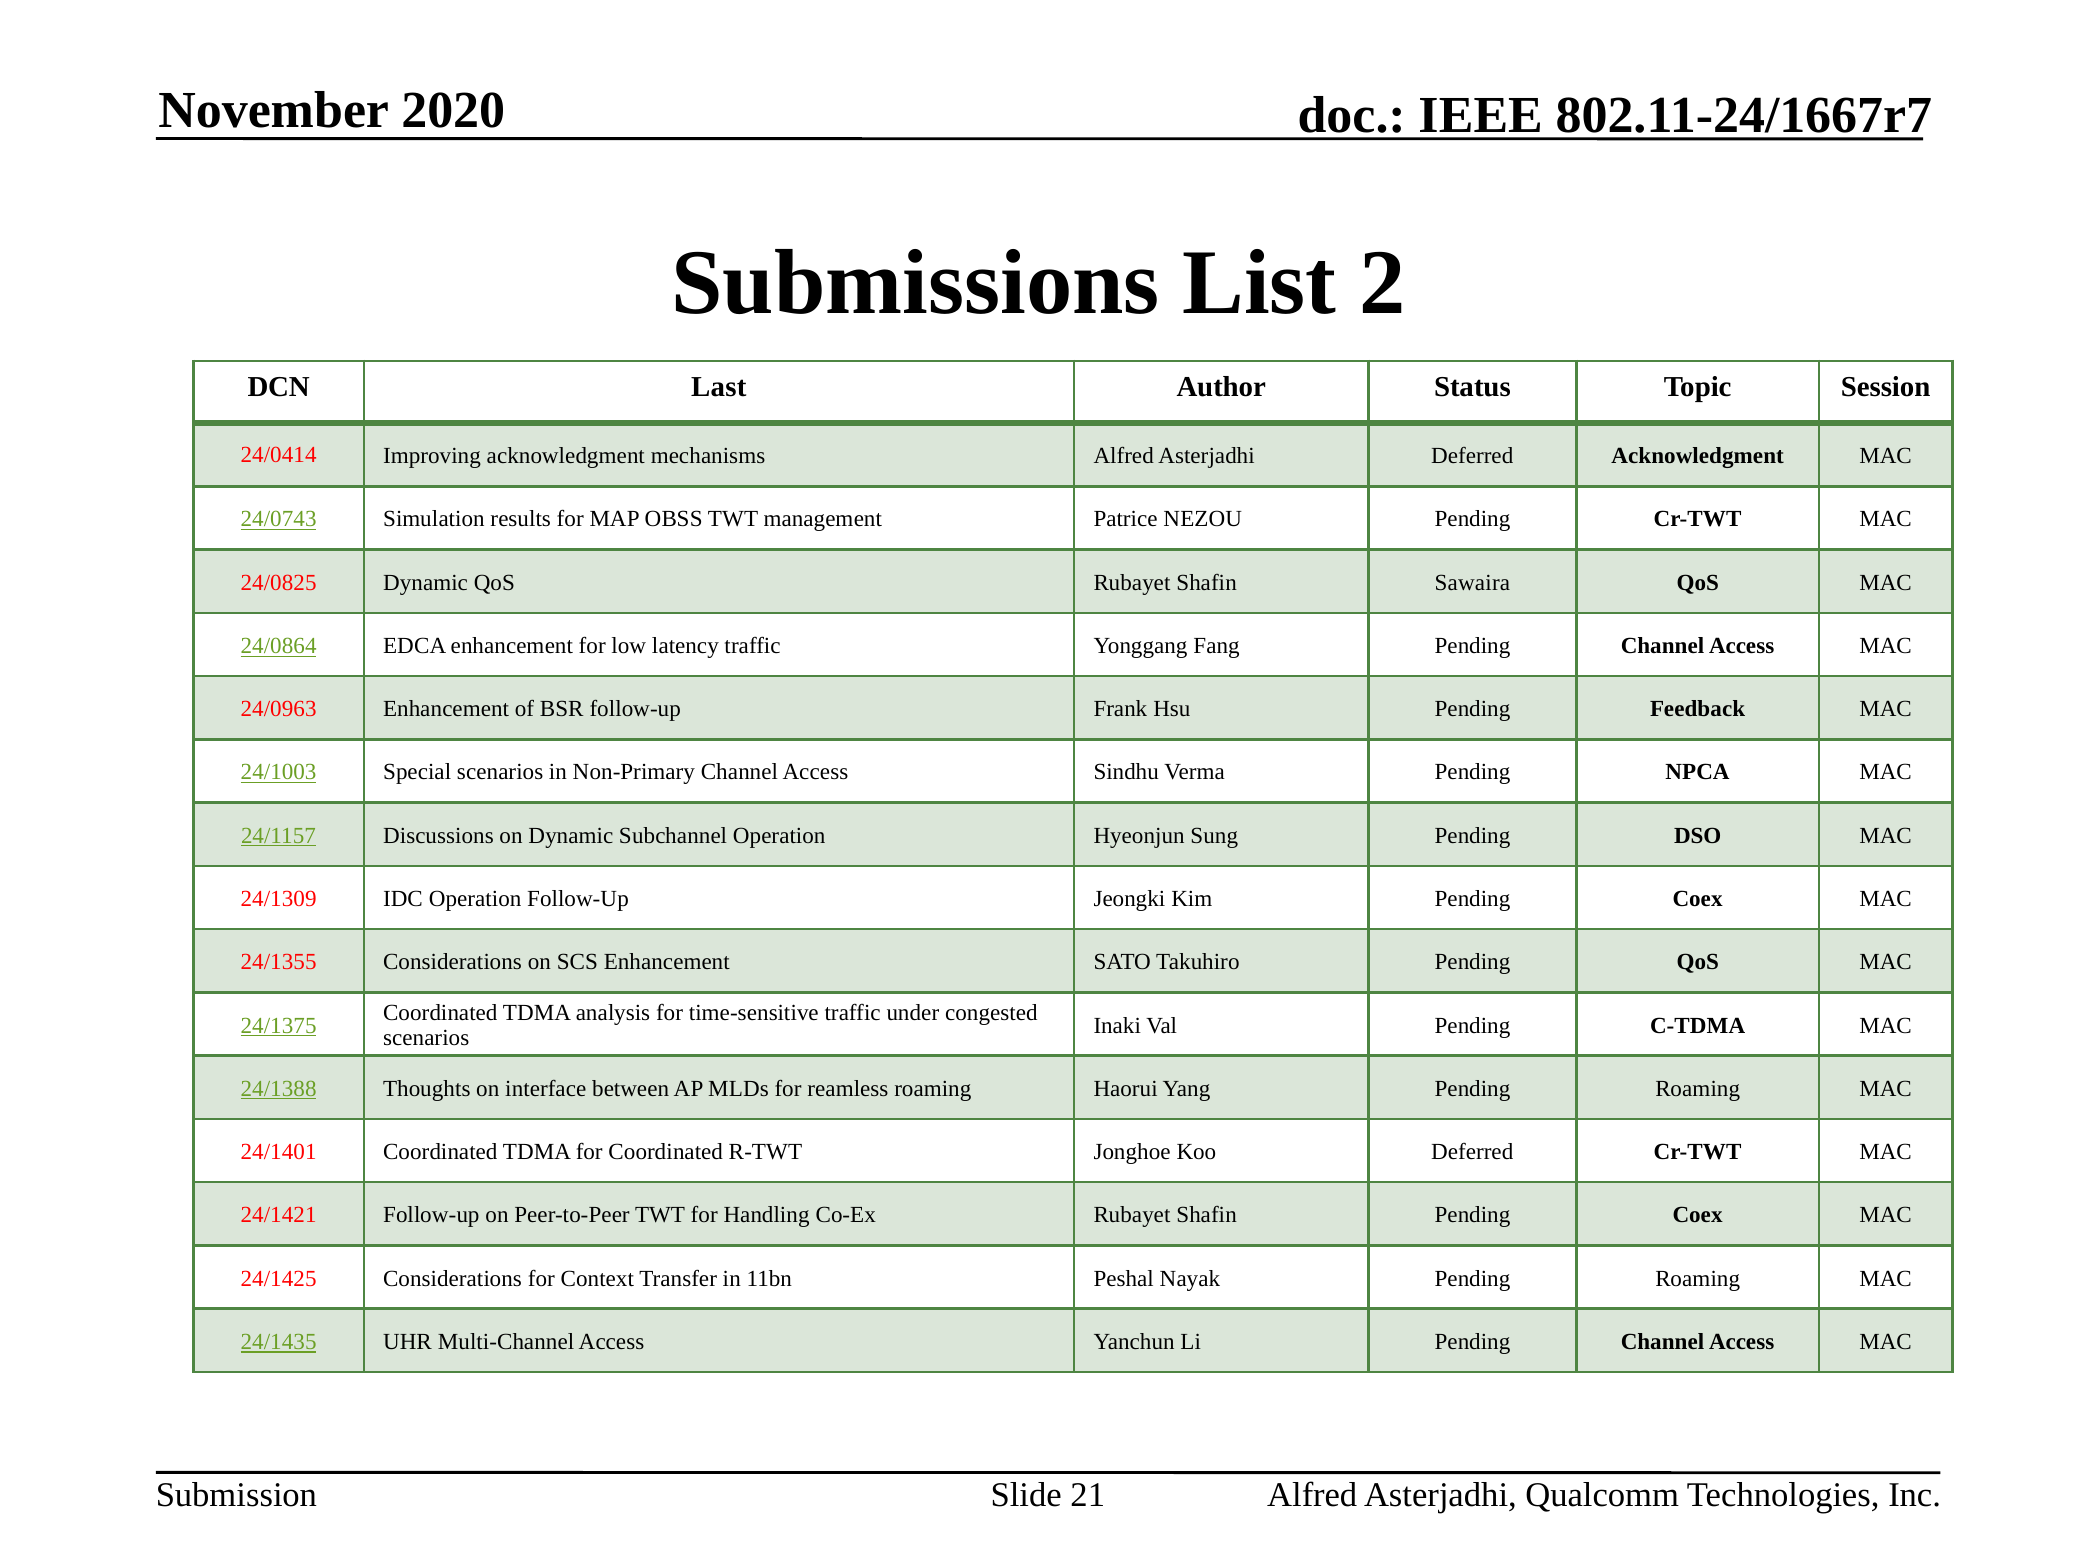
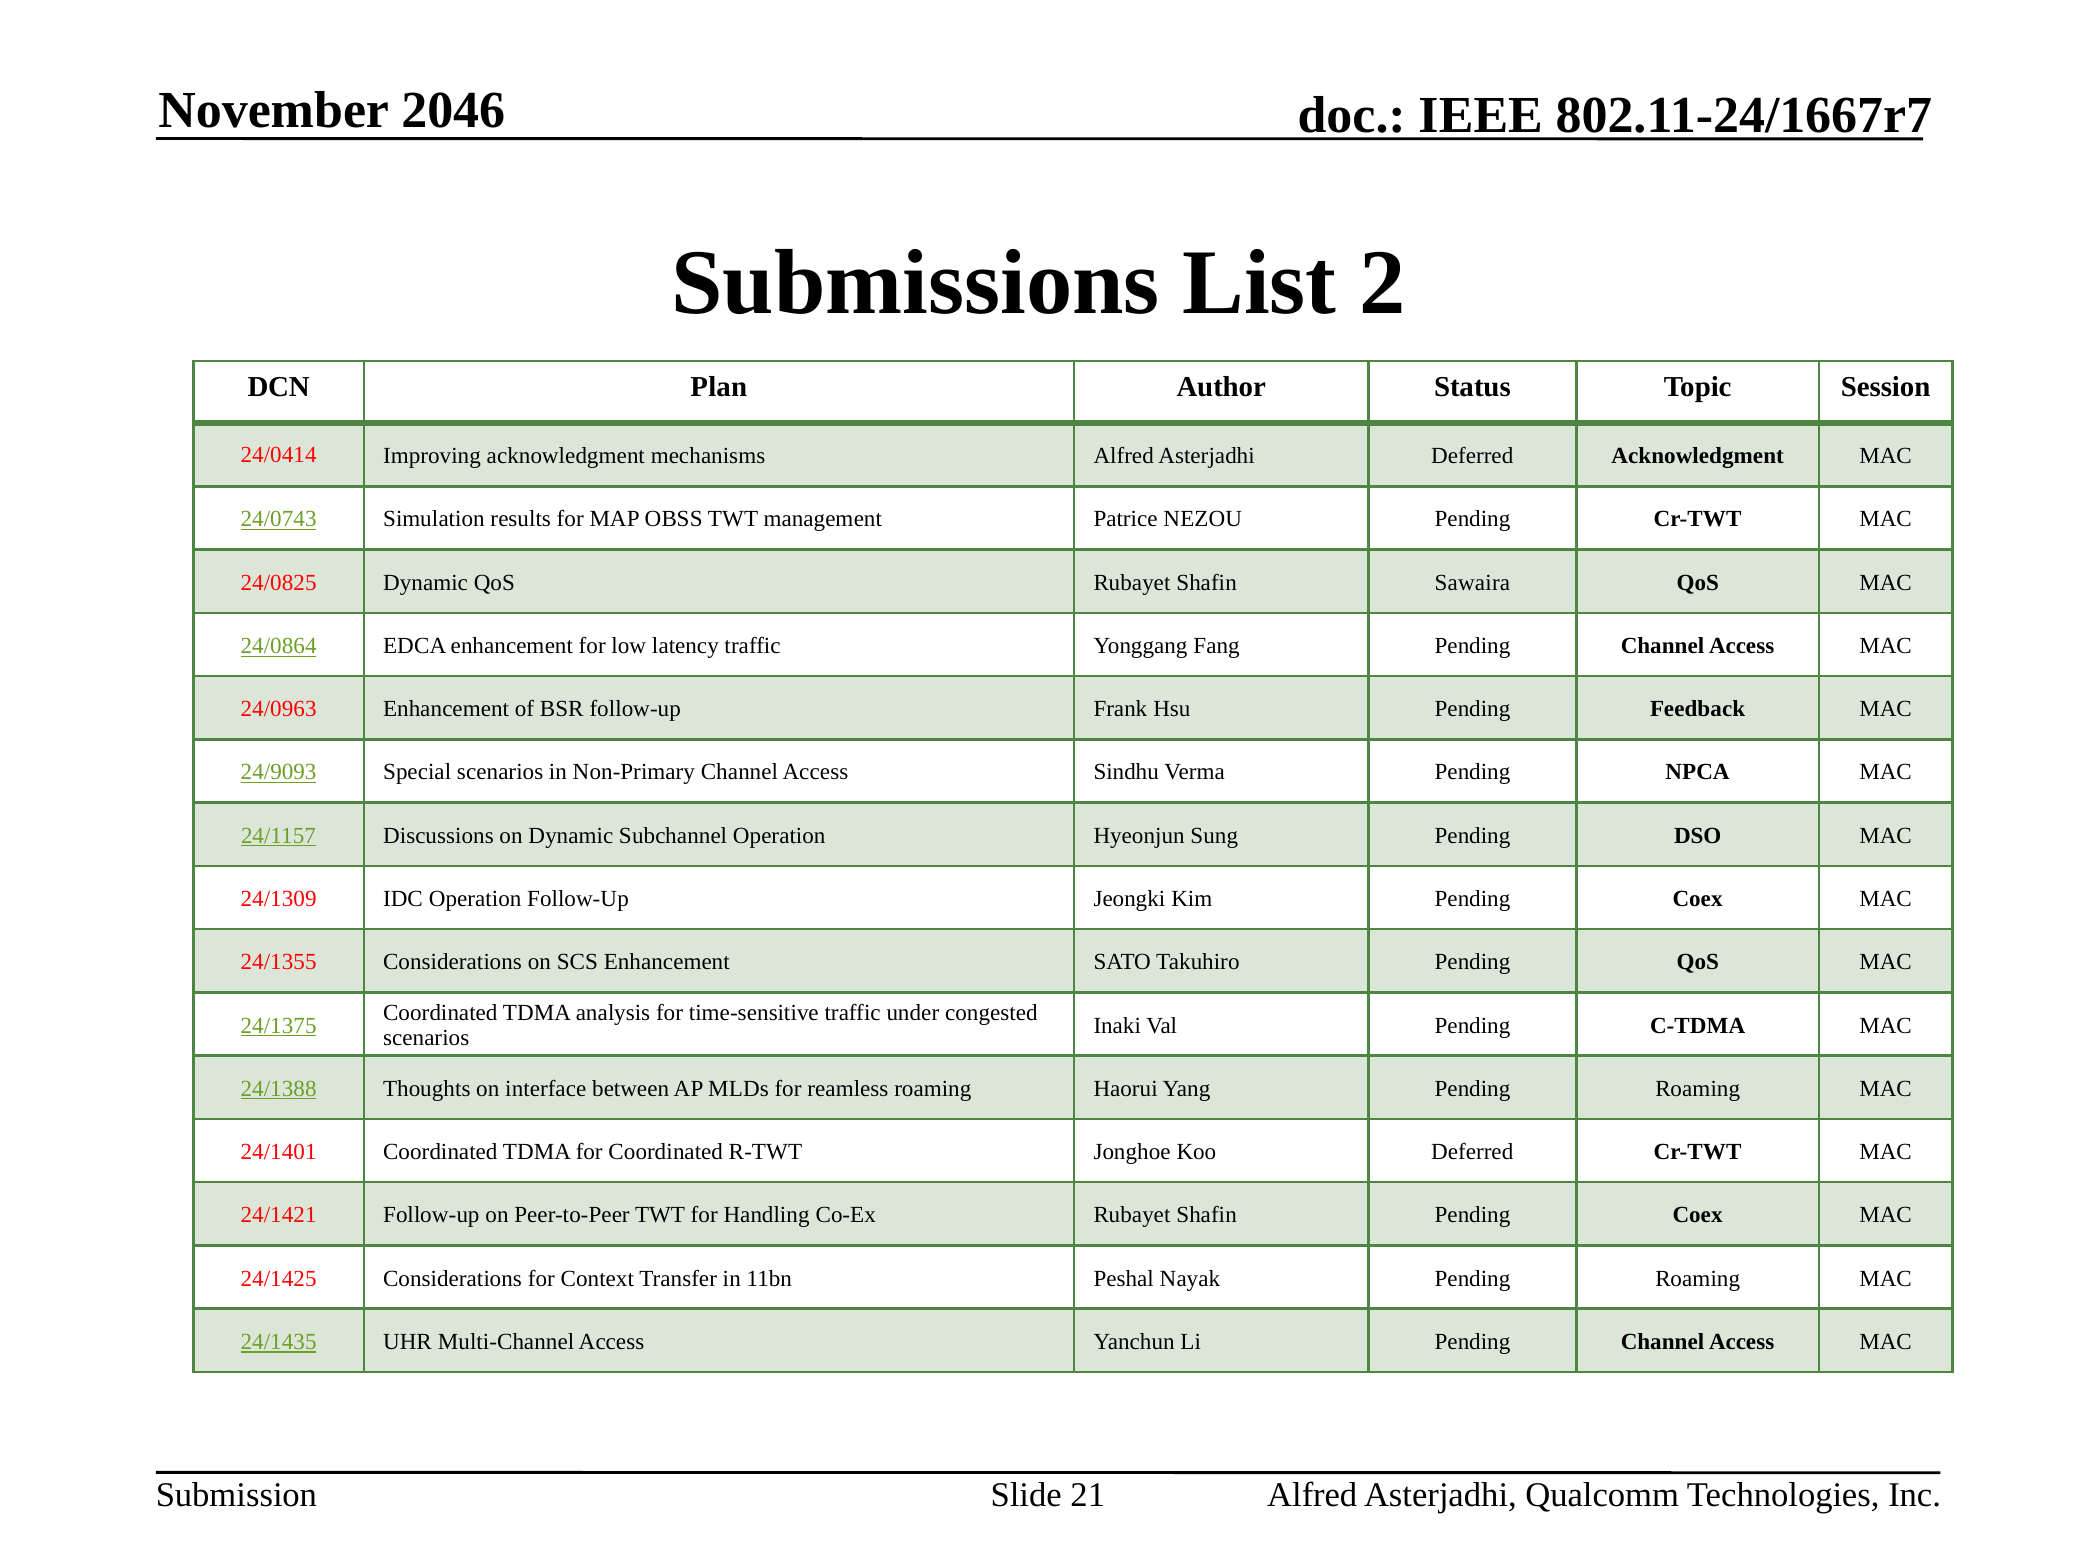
2020: 2020 -> 2046 (453, 110)
Last: Last -> Plan (719, 387)
24/1003: 24/1003 -> 24/9093 (279, 772)
